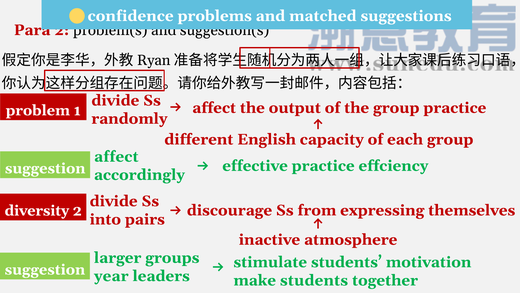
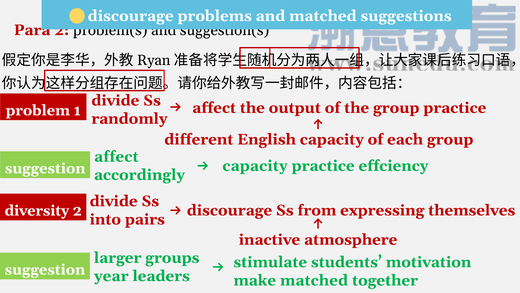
confidence: confidence -> discourage (131, 16)
effective: effective -> capacity (255, 166)
make students: students -> matched (314, 280)
